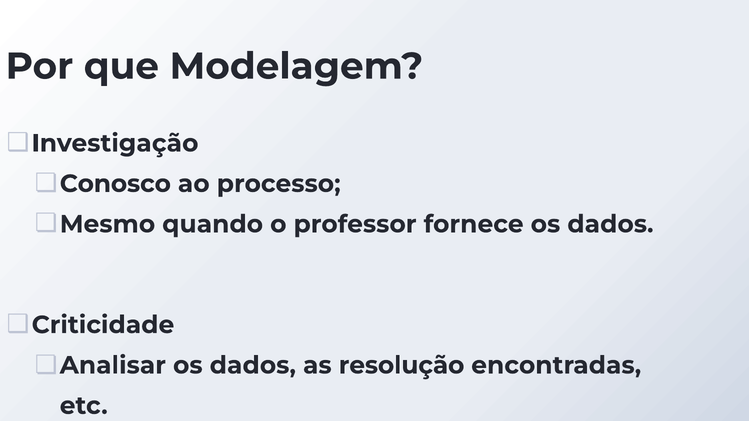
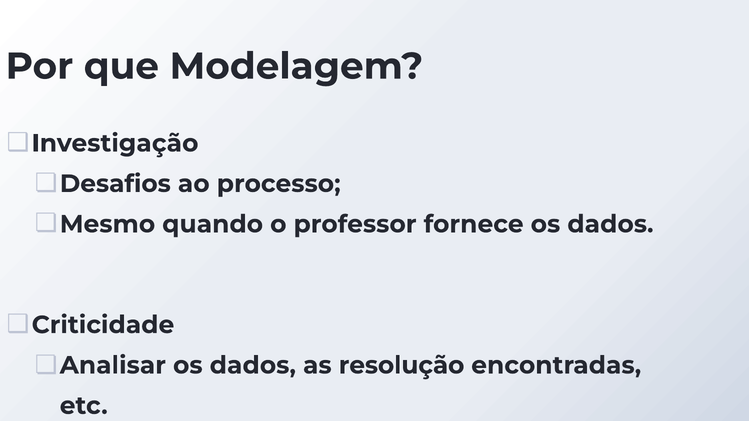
Conosco: Conosco -> Desafios (115, 184)
